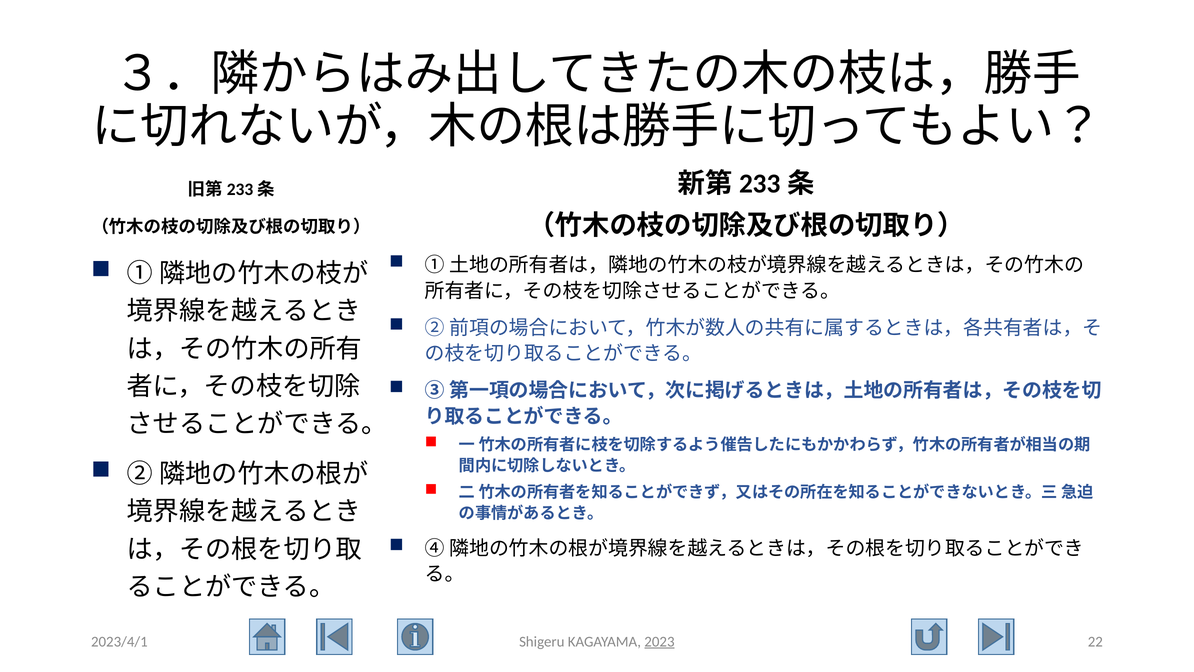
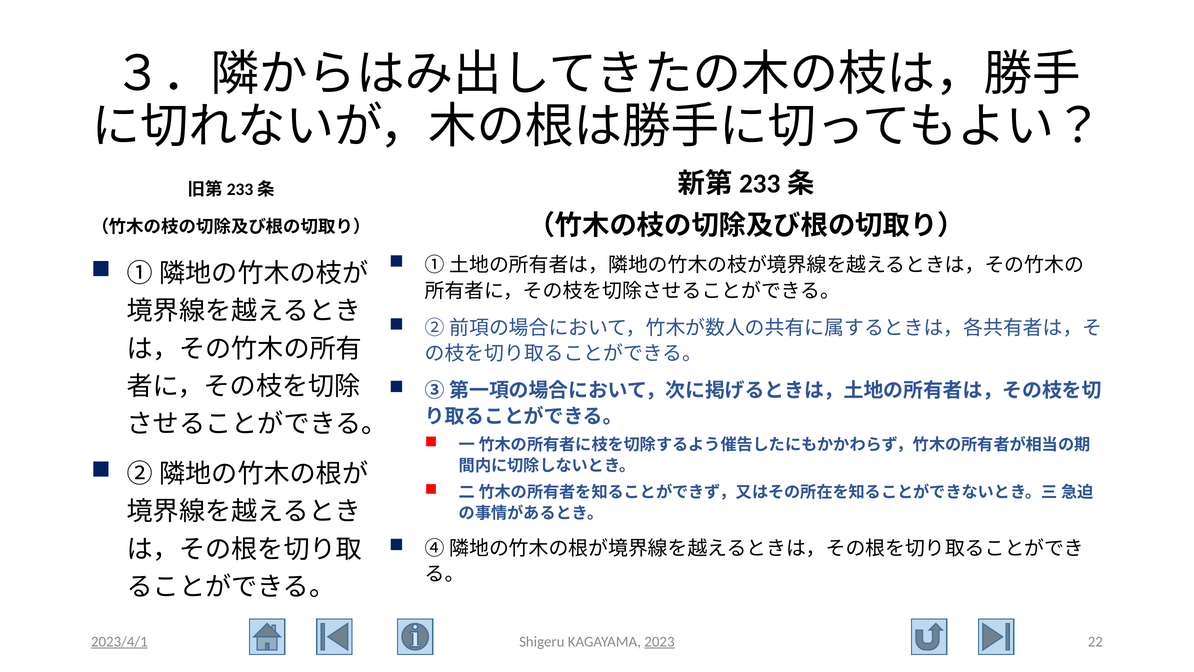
2023/4/1 underline: none -> present (119, 641)
